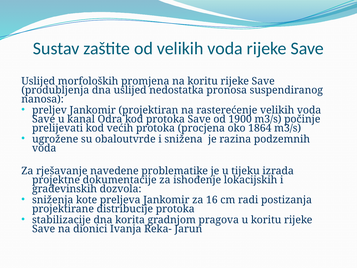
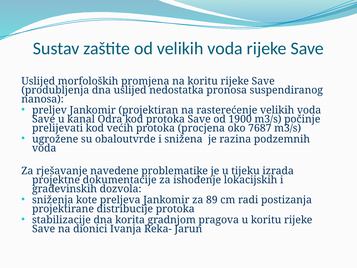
1864: 1864 -> 7687 (260, 128)
16: 16 -> 89 (212, 200)
